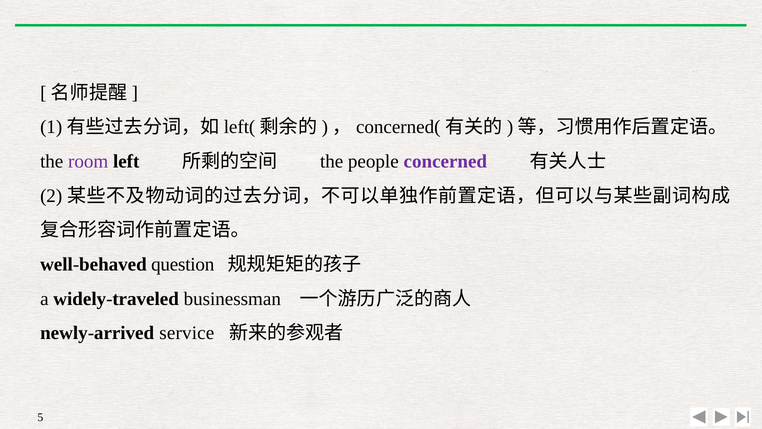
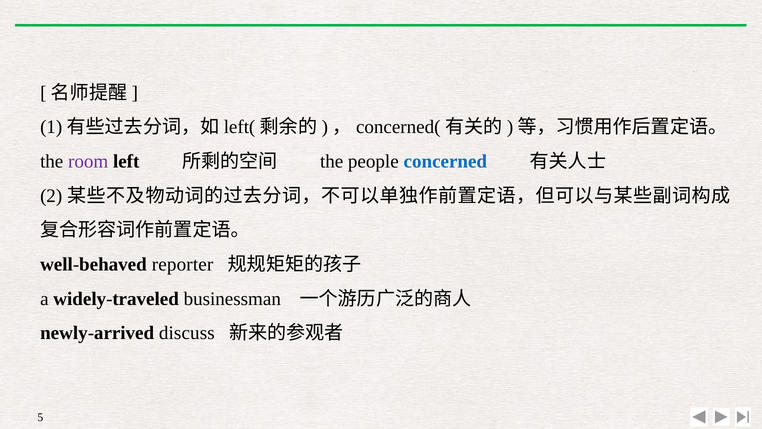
concerned colour: purple -> blue (445, 161)
question: question -> reporter (183, 264)
service: service -> discuss (187, 333)
